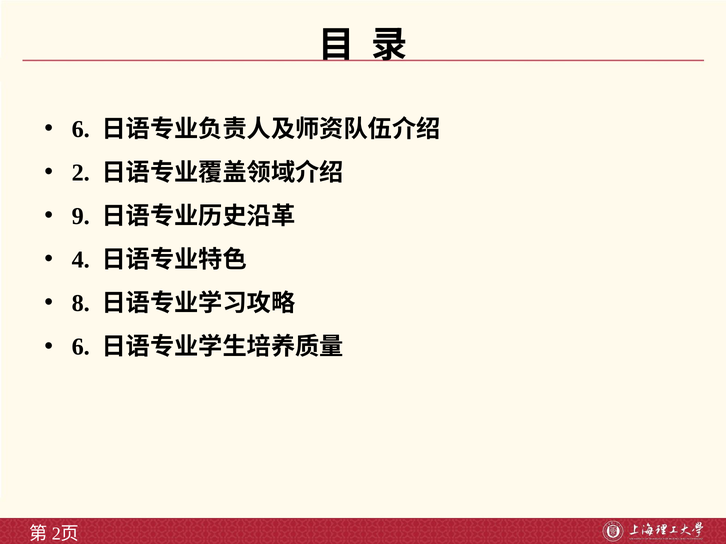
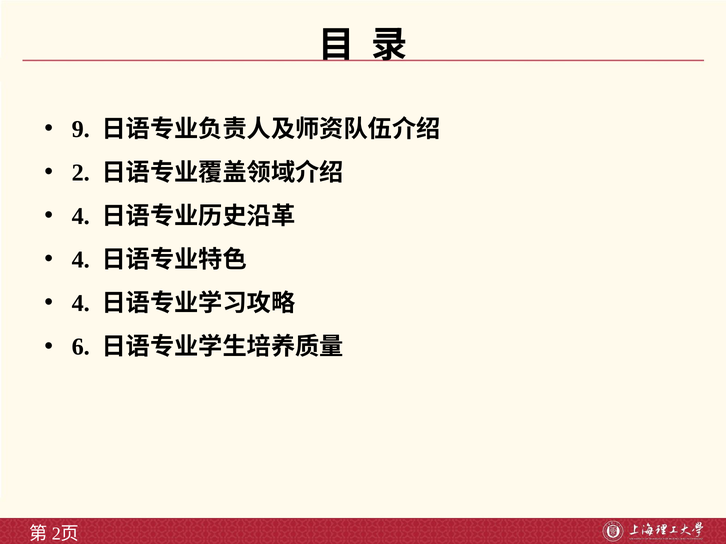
6: 6 -> 9 (81, 129)
9: 9 -> 4 (81, 216)
8: 8 -> 4 (81, 304)
